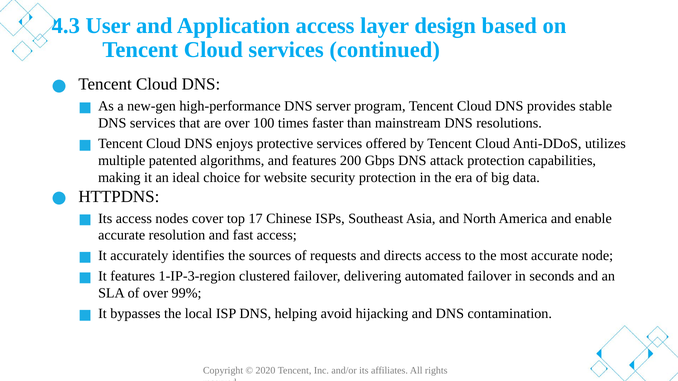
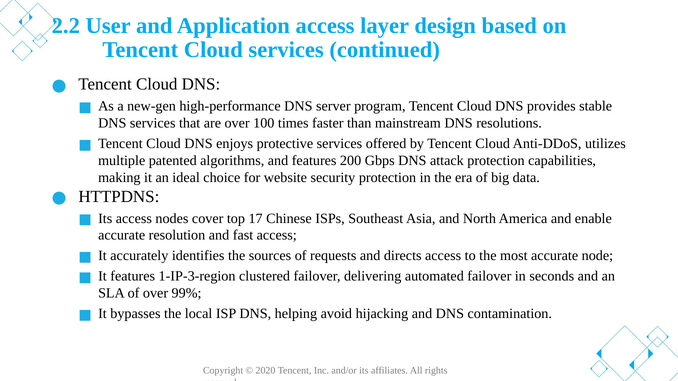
4.3: 4.3 -> 2.2 (66, 26)
